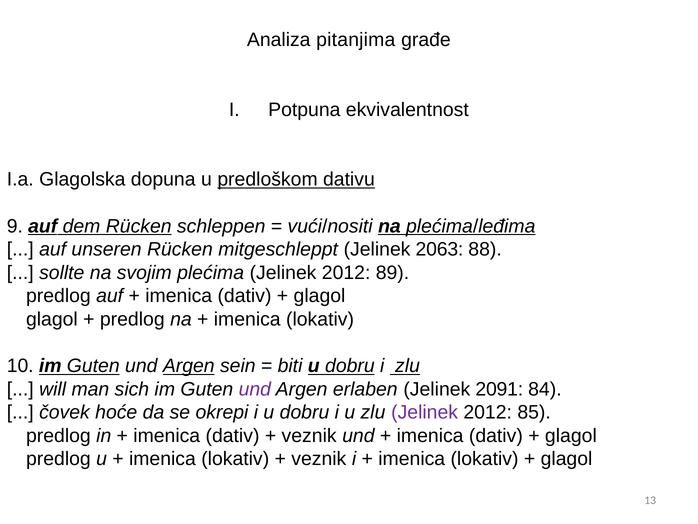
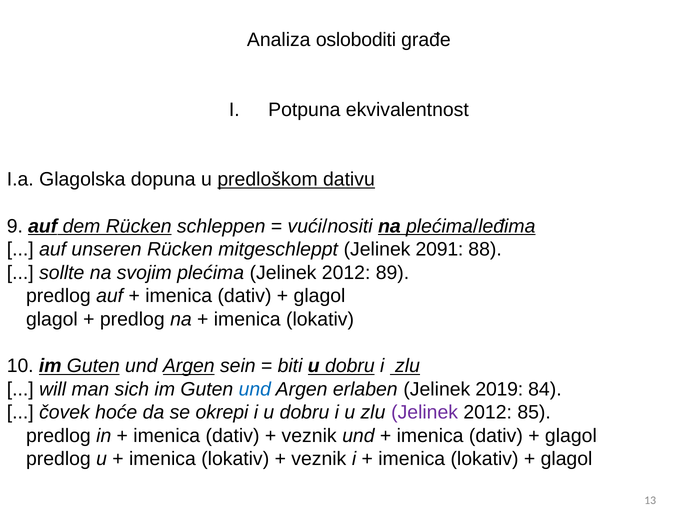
pitanjima: pitanjima -> osloboditi (356, 40)
2063: 2063 -> 2091 (439, 249)
und colour: purple -> blue (255, 389)
2091: 2091 -> 2019 (499, 389)
